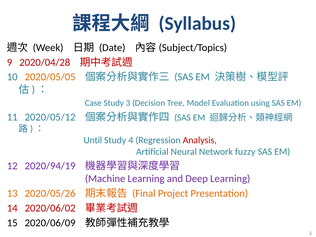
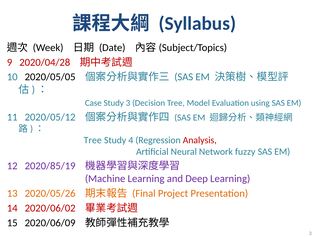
2020/05/05 colour: orange -> black (50, 77)
Until: Until -> Tree (93, 140)
2020/94/19: 2020/94/19 -> 2020/85/19 (50, 166)
